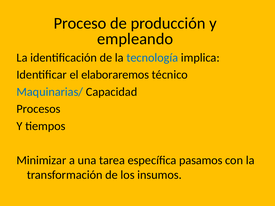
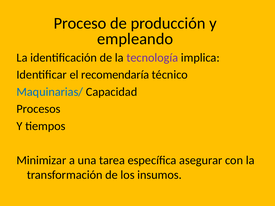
tecnología colour: blue -> purple (152, 58)
elaboraremos: elaboraremos -> recomendaría (115, 75)
pasamos: pasamos -> asegurar (201, 160)
